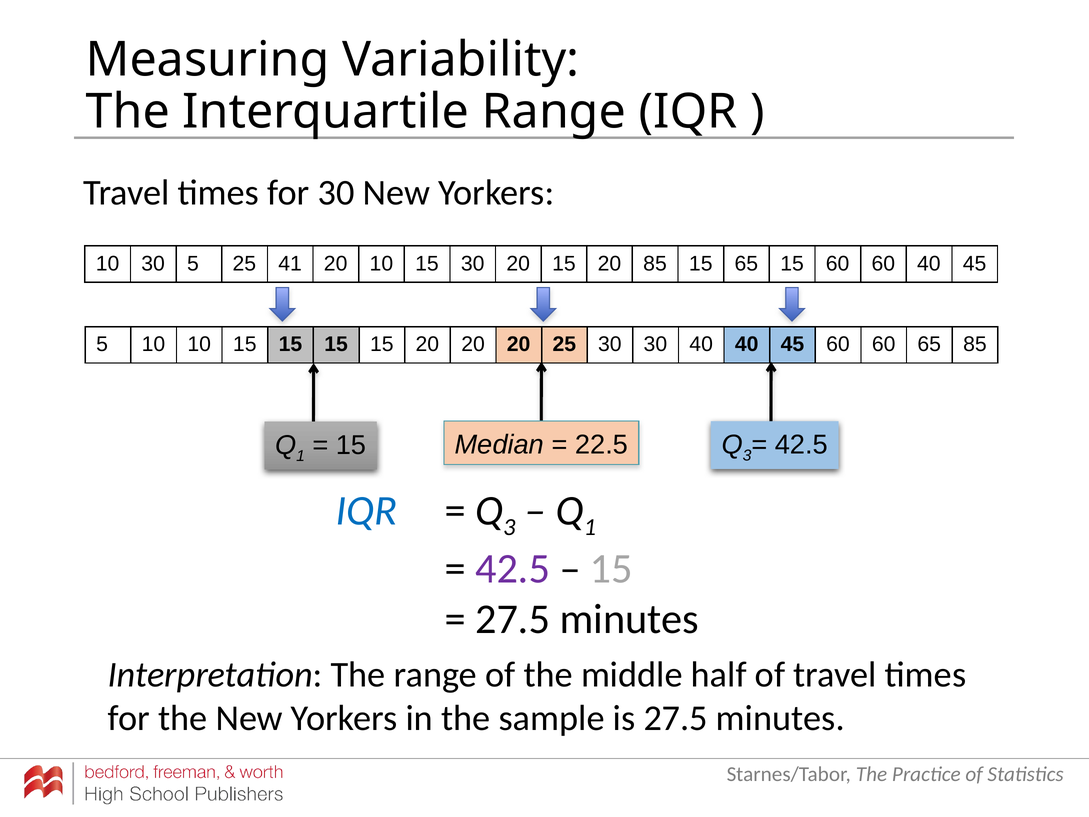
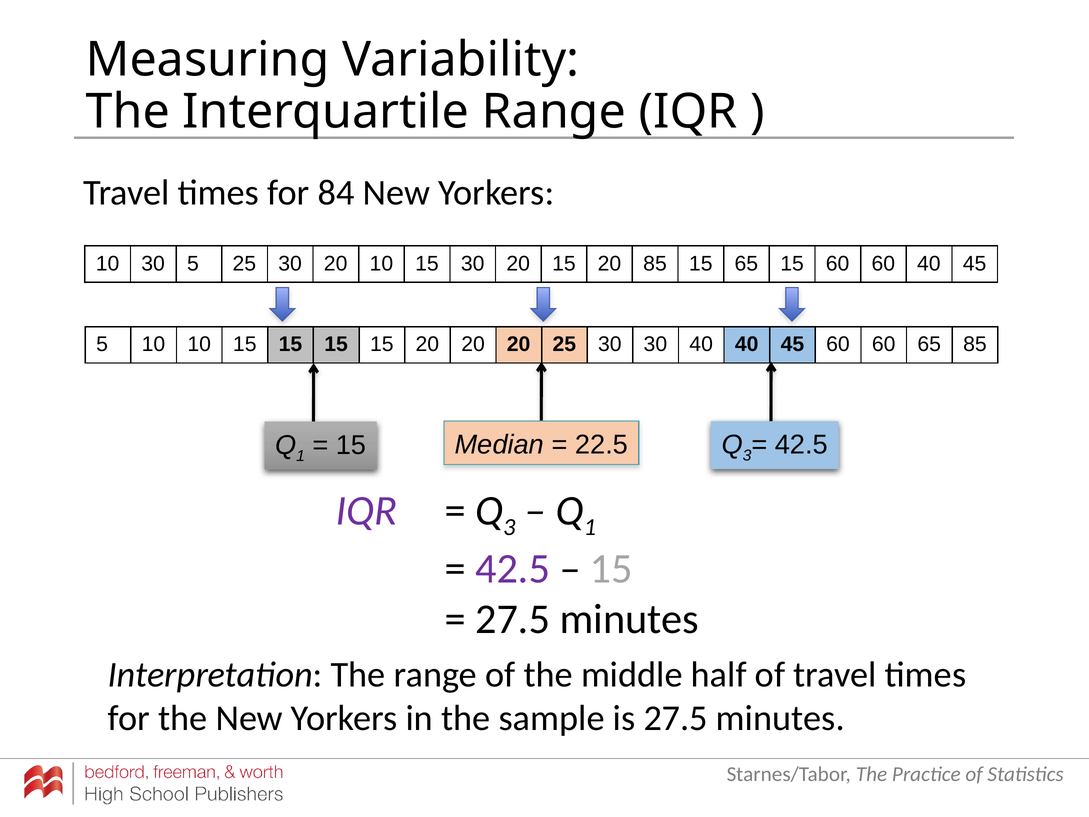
for 30: 30 -> 84 (336, 193)
5 25 41: 41 -> 30 (290, 263)
IQR colour: blue -> purple (367, 511)
